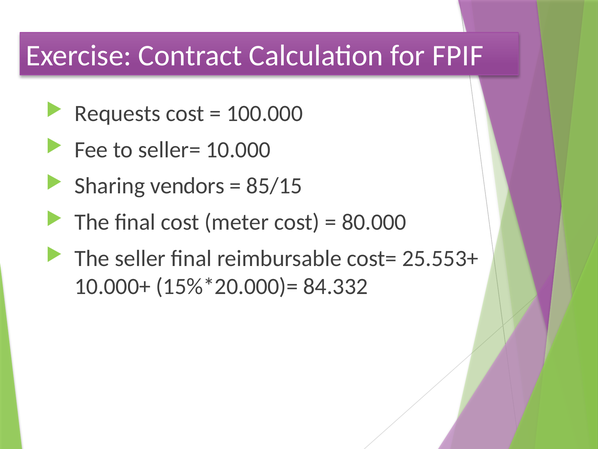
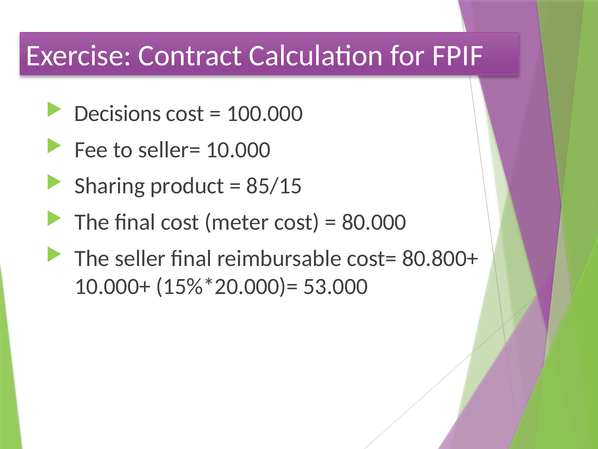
Requests: Requests -> Decisions (118, 113)
vendors: vendors -> product (187, 186)
25.553+: 25.553+ -> 80.800+ (440, 258)
84.332: 84.332 -> 53.000 (336, 286)
